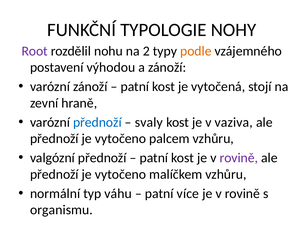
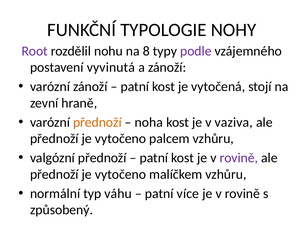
2: 2 -> 8 (146, 51)
podle colour: orange -> purple (196, 51)
výhodou: výhodou -> vyvinutá (111, 67)
přednoží colour: blue -> orange (97, 122)
svaly: svaly -> noha (149, 122)
organismu: organismu -> způsobený (62, 210)
